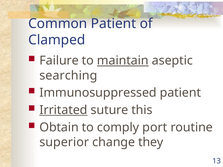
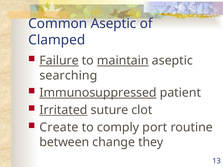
Common Patient: Patient -> Aseptic (114, 24)
Failure underline: none -> present (59, 61)
Immunosuppressed underline: none -> present (98, 93)
this: this -> clot (142, 110)
Obtain: Obtain -> Create (59, 128)
superior: superior -> between (64, 142)
